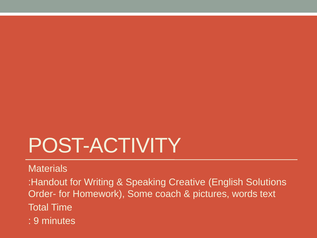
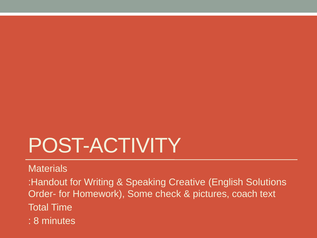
coach: coach -> check (168, 194)
words: words -> coach (245, 194)
9: 9 -> 8 (36, 221)
